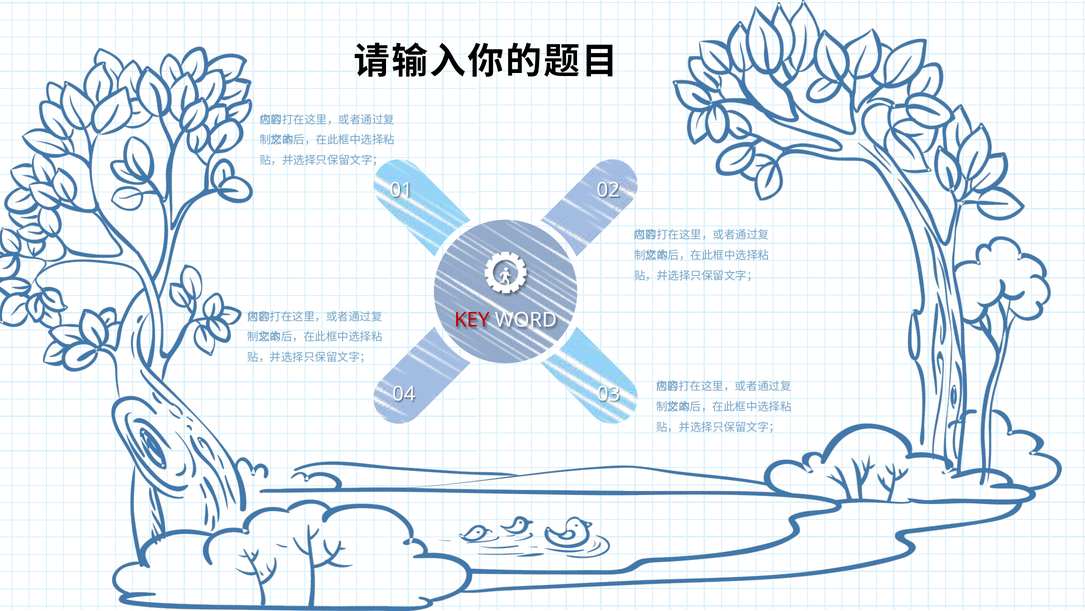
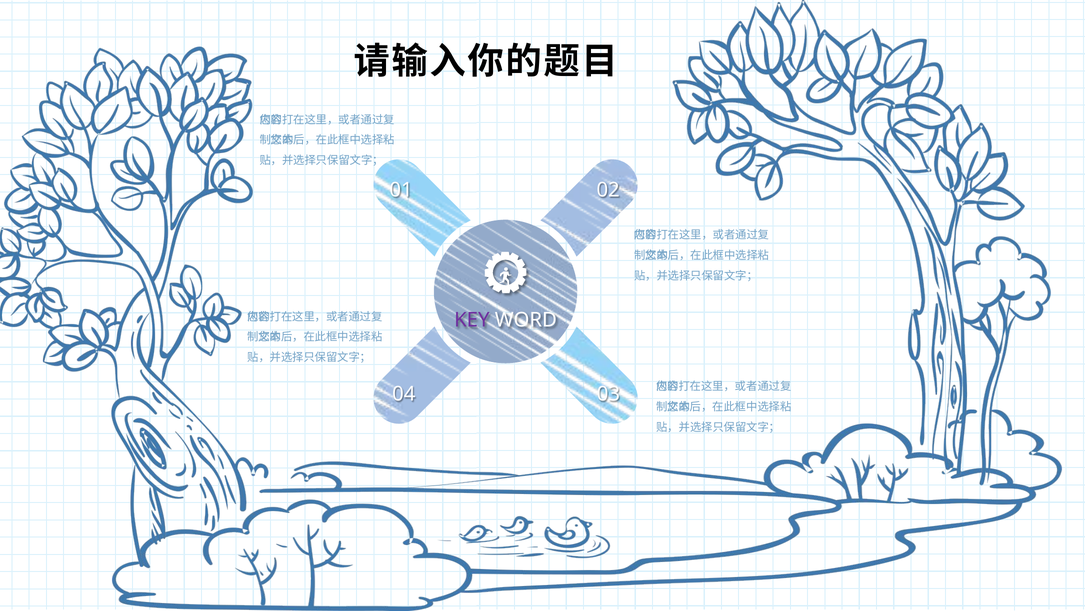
KEY colour: red -> purple (472, 320)
